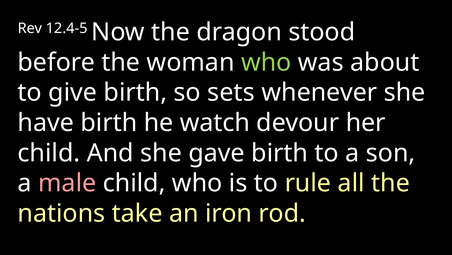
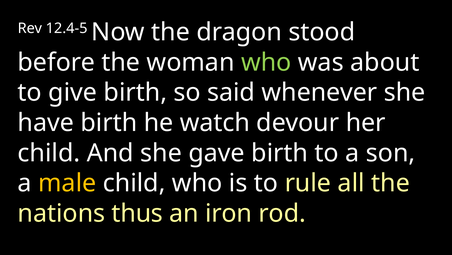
sets: sets -> said (231, 92)
male colour: pink -> yellow (67, 183)
take: take -> thus (137, 213)
